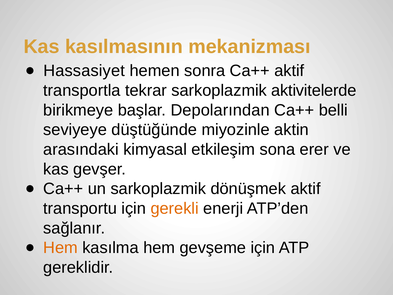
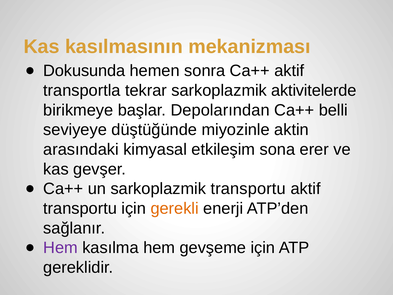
Hassasiyet: Hassasiyet -> Dokusunda (84, 71)
sarkoplazmik dönüşmek: dönüşmek -> transportu (248, 189)
Hem colour: orange -> purple (60, 248)
